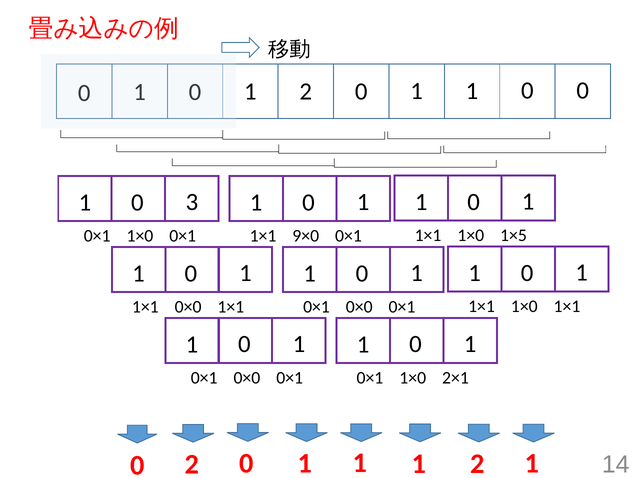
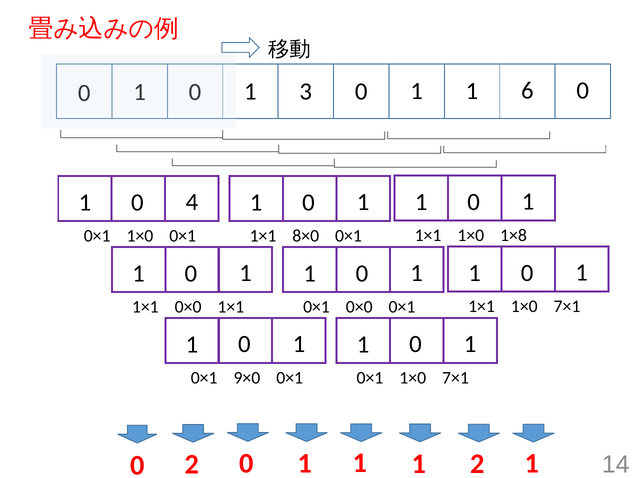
2: 2 -> 3 (306, 92)
1 1 0: 0 -> 6 (527, 91)
3: 3 -> 4 (192, 202)
1×5: 1×5 -> 1×8 (513, 235)
9×0: 9×0 -> 8×0 (306, 236)
1×1 1×0 1×1: 1×1 -> 7×1 (567, 306)
0×0: 0×0 -> 9×0 (247, 378)
0×1 1×0 2×1: 2×1 -> 7×1 (455, 378)
